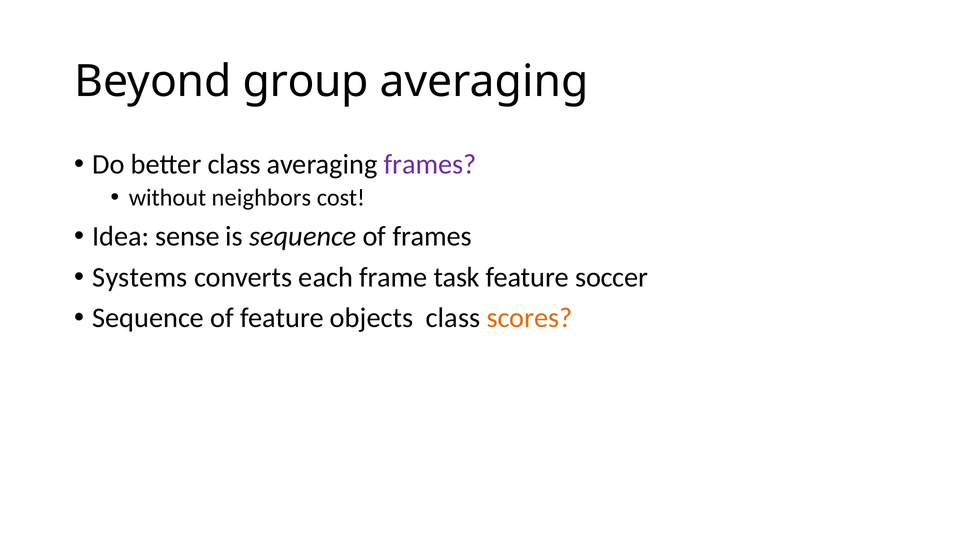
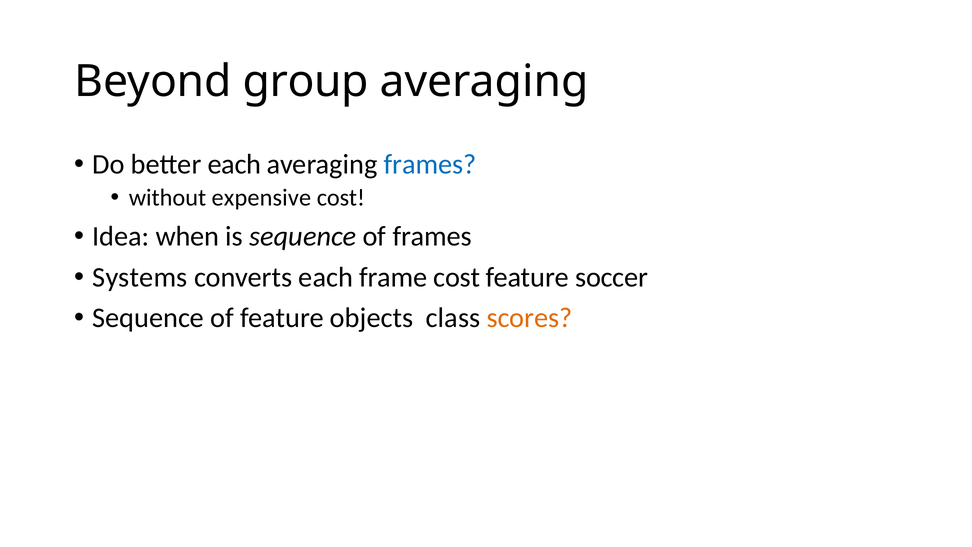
better class: class -> each (234, 164)
frames colour: purple -> blue (430, 164)
neighbors: neighbors -> expensive (261, 198)
sense: sense -> when (188, 236)
frame task: task -> cost (457, 277)
